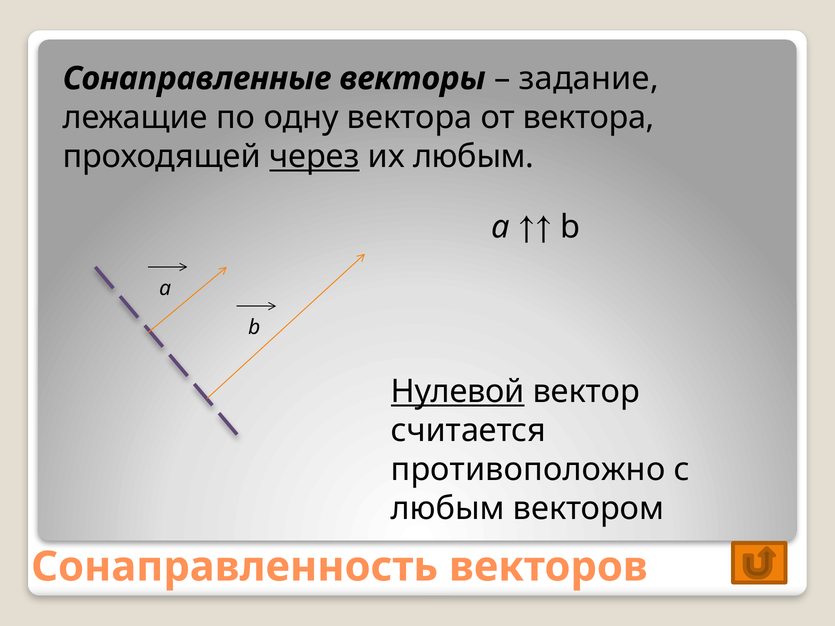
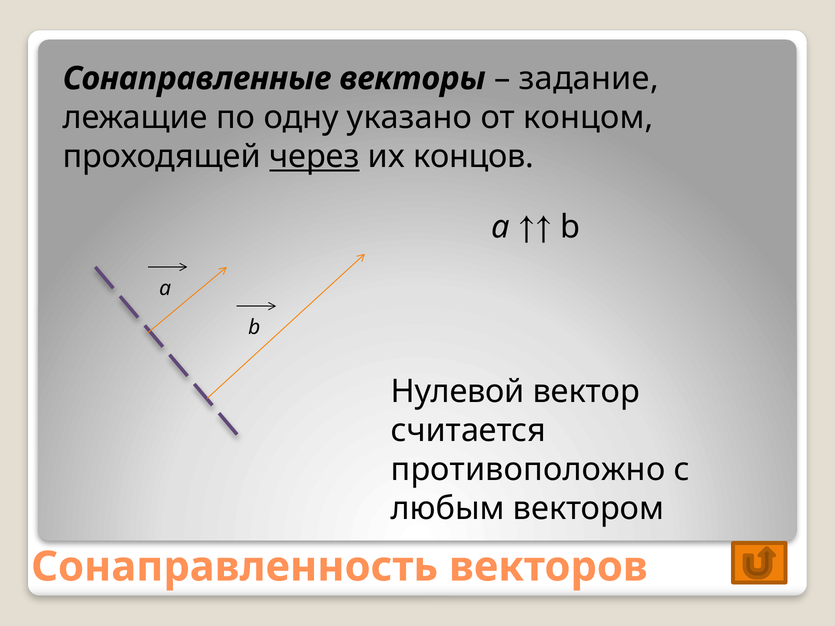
одну вектора: вектора -> указано (410, 118)
от вектора: вектора -> концом (588, 118)
их любым: любым -> концов (474, 157)
Нулевой underline: present -> none (458, 392)
